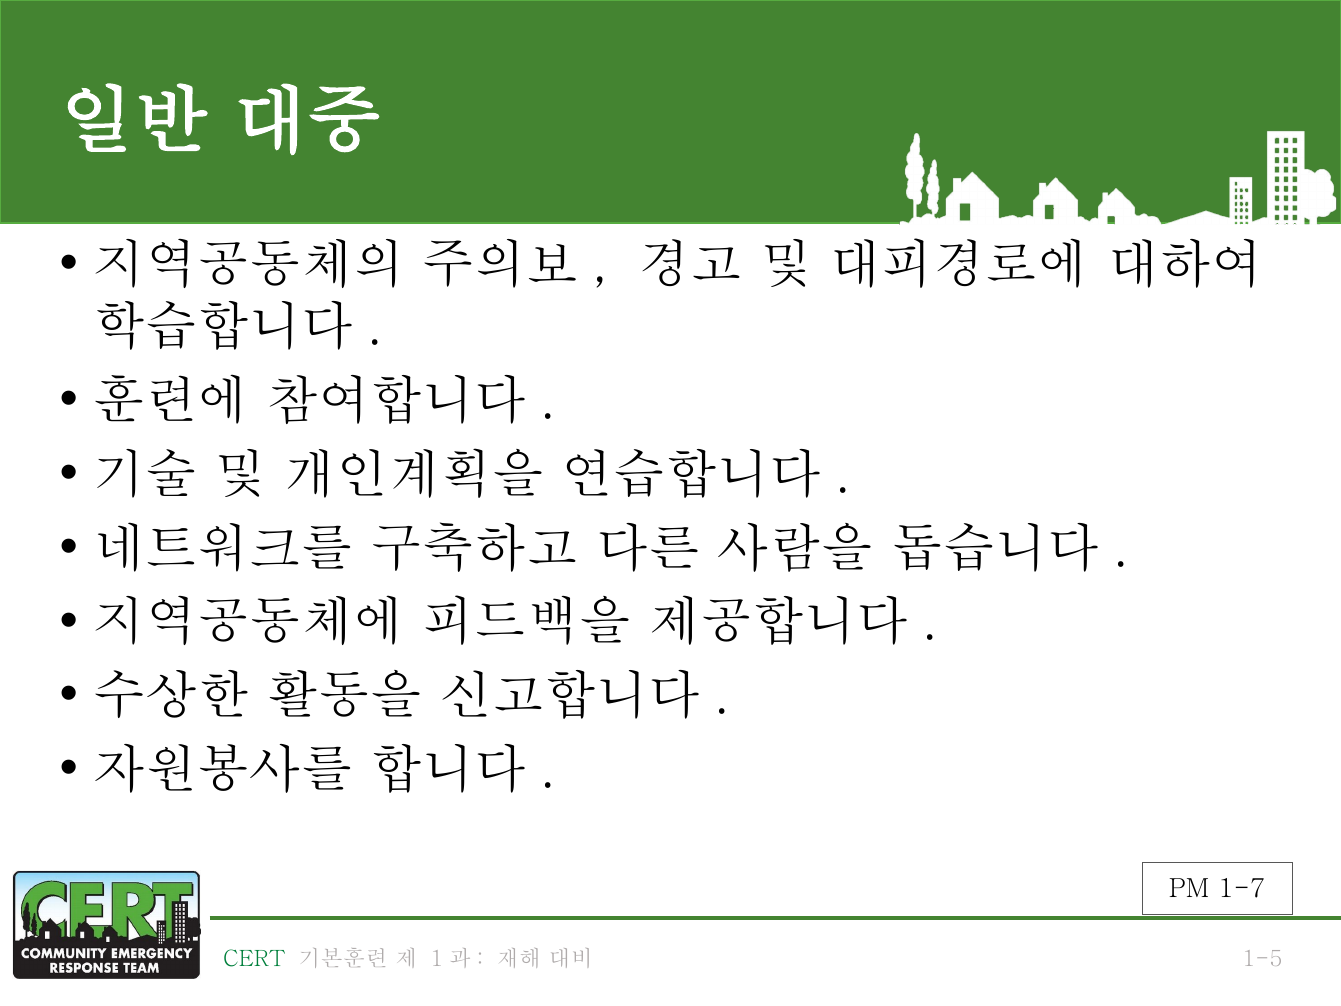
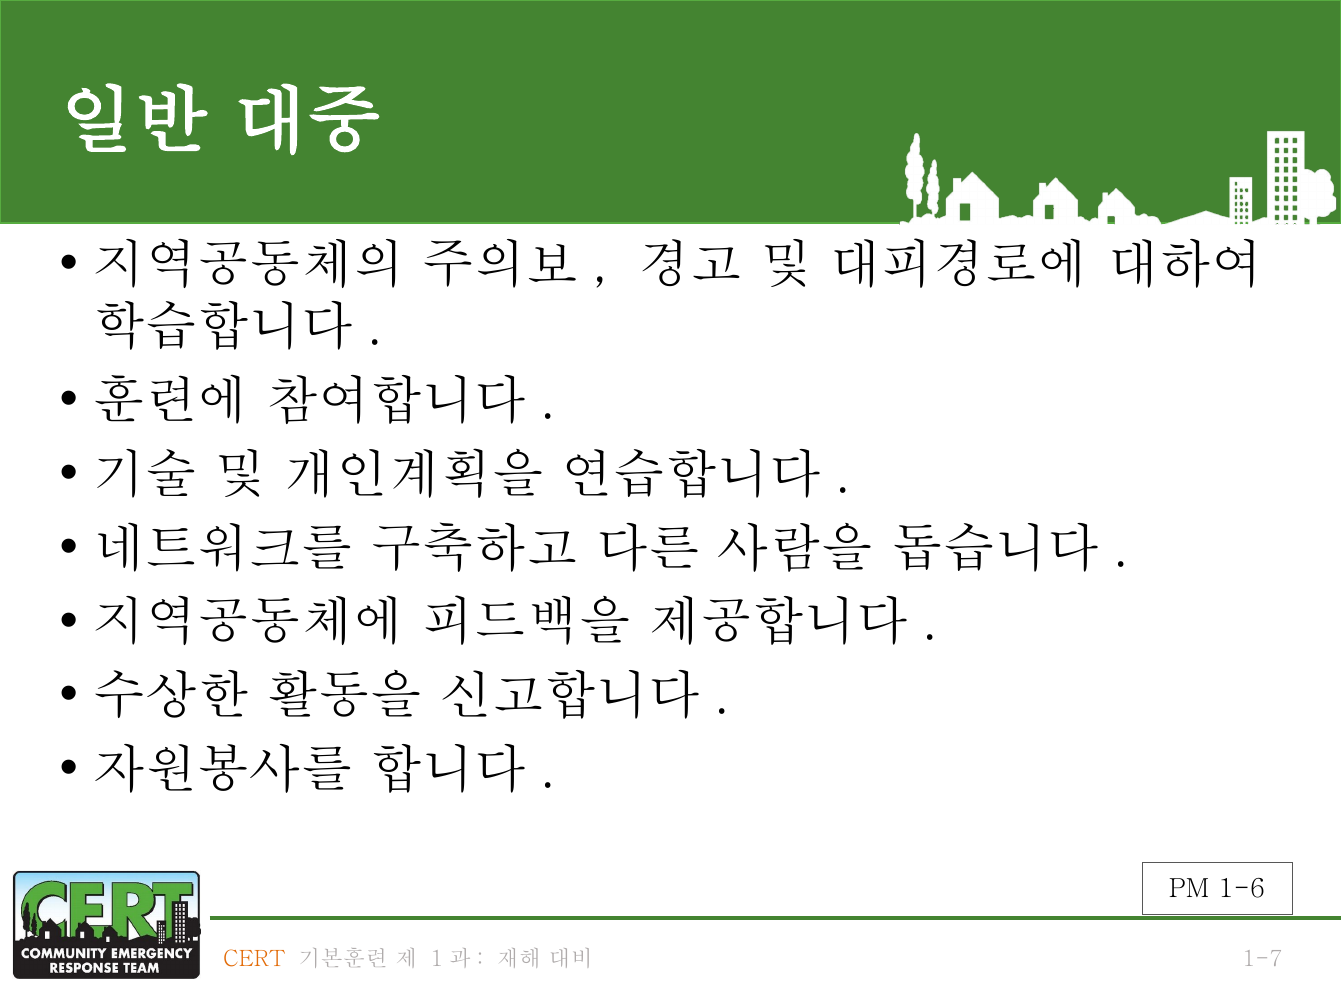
1-7: 1-7 -> 1-6 (1242, 888)
CERT colour: green -> orange (254, 959)
1-5: 1-5 -> 1-7 (1262, 959)
